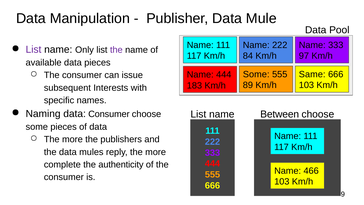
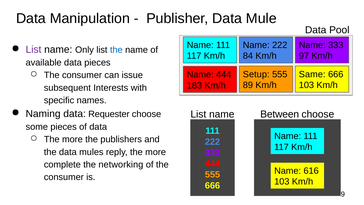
the colour: purple -> blue (116, 50)
Some: Some -> Setup (256, 74)
data Consumer: Consumer -> Requester (109, 114)
authenticity: authenticity -> networking (121, 164)
466: 466 -> 616 (311, 171)
